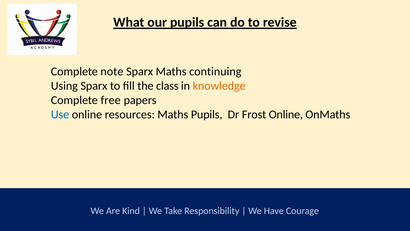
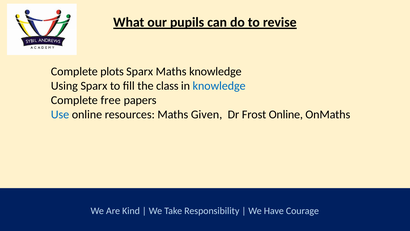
note: note -> plots (112, 71)
Maths continuing: continuing -> knowledge (215, 71)
knowledge colour: orange -> blue (219, 86)
Maths Pupils: Pupils -> Given (207, 114)
